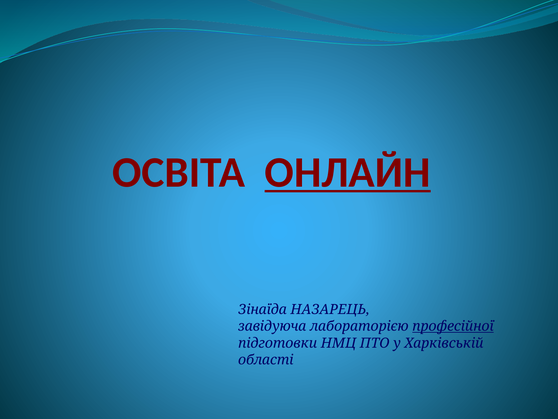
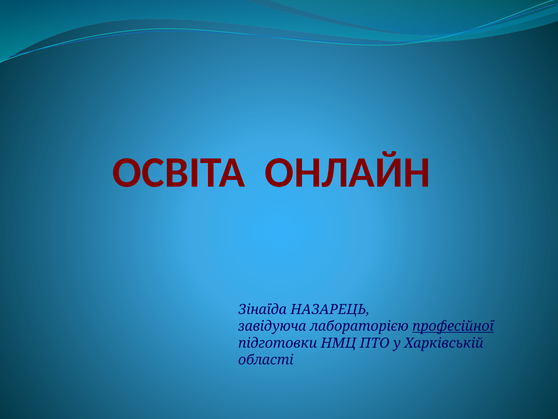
ОНЛАЙН underline: present -> none (348, 172)
